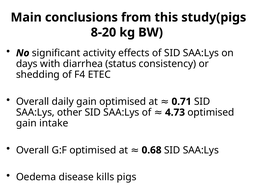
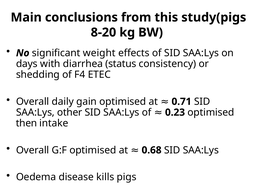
activity: activity -> weight (99, 53)
4.73: 4.73 -> 0.23 (175, 112)
gain: gain -> then (26, 123)
